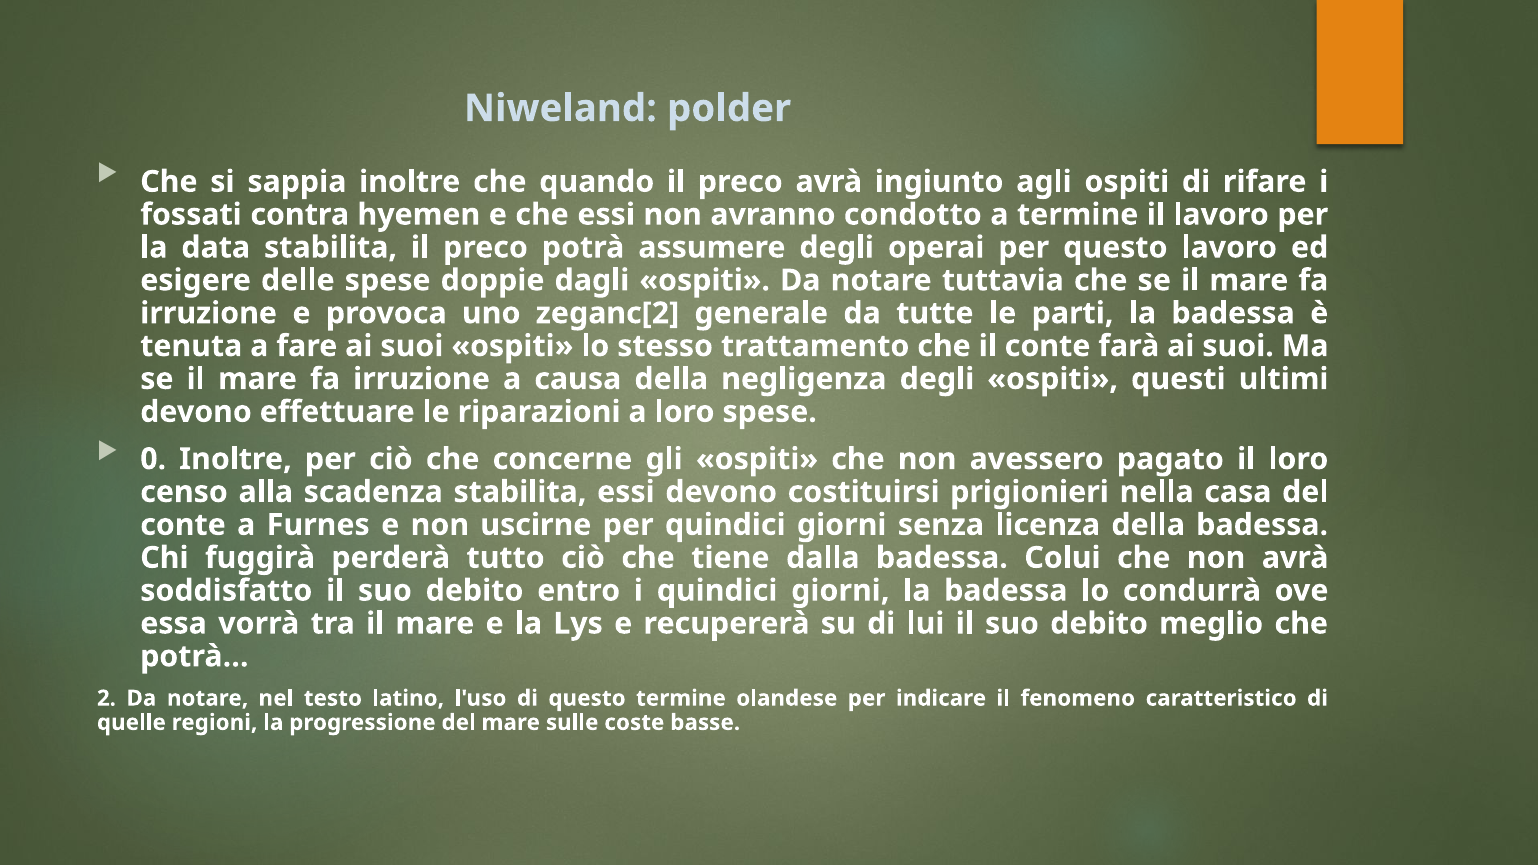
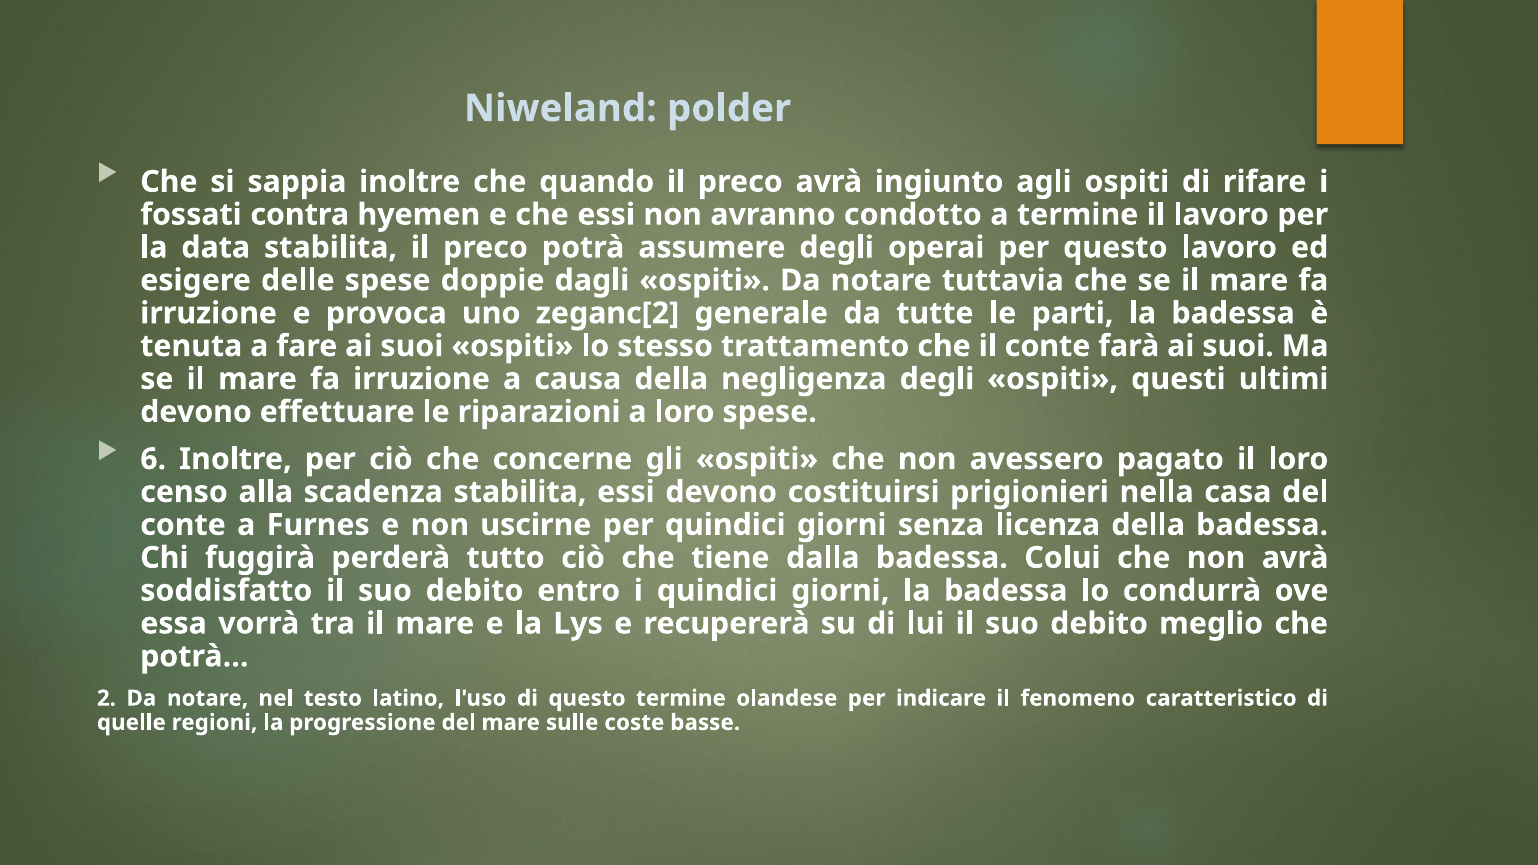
0: 0 -> 6 (153, 459)
